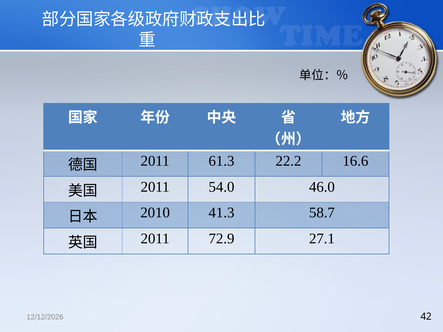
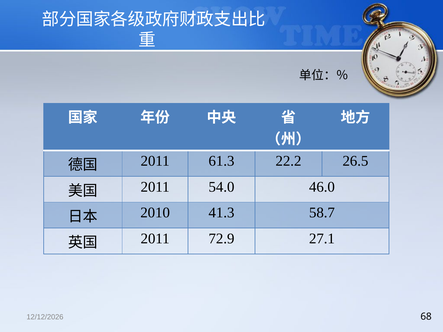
16.6: 16.6 -> 26.5 (355, 161)
42: 42 -> 68 (426, 317)
